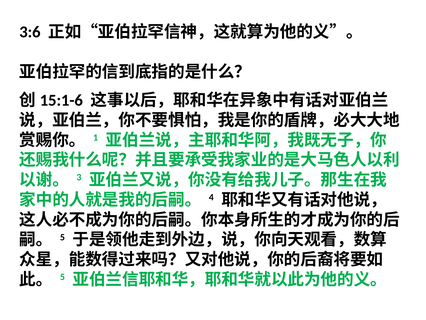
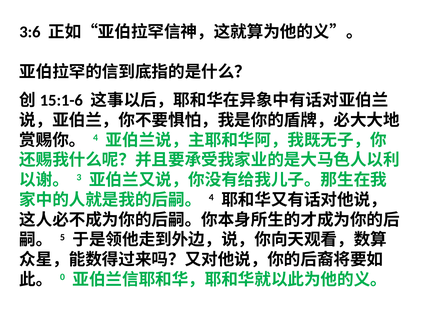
1: 1 -> 4 (96, 137)
5: 5 -> 0 (62, 277)
